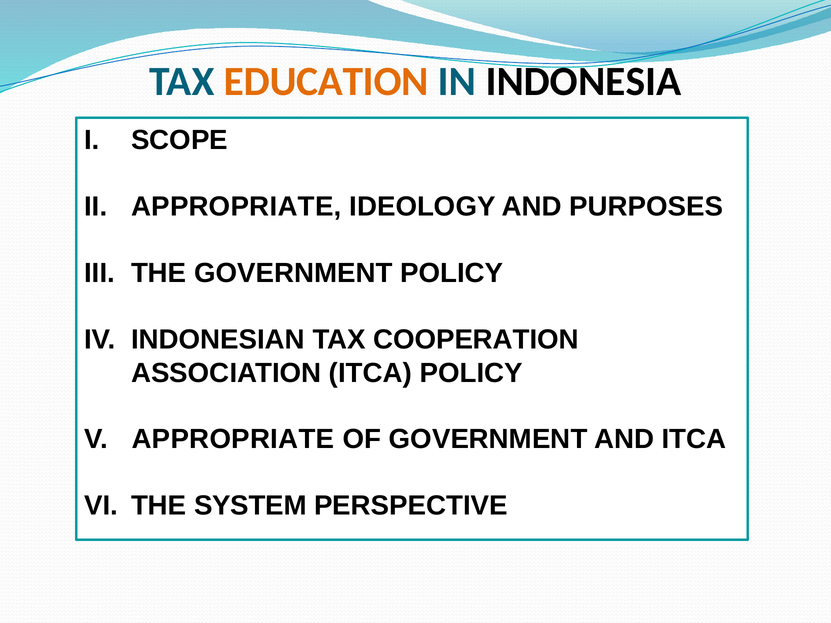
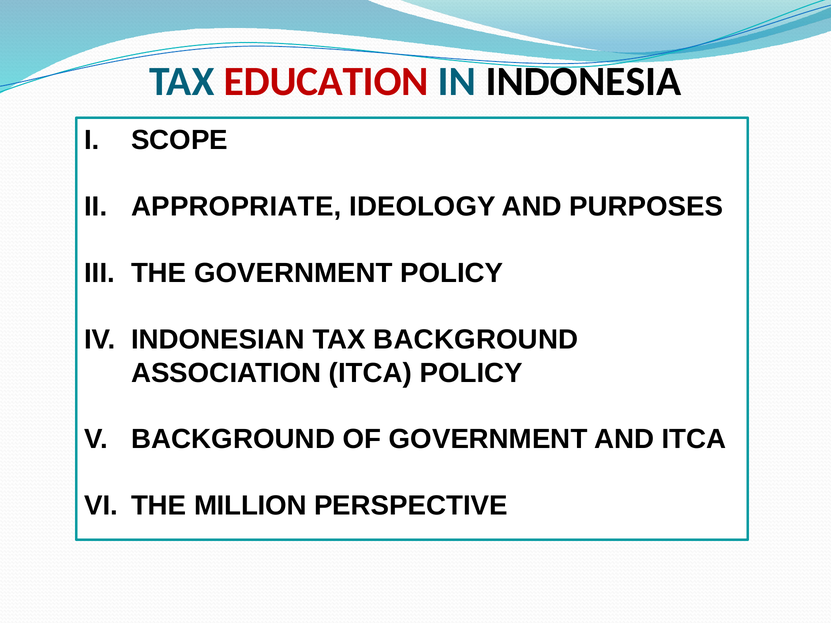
EDUCATION colour: orange -> red (326, 82)
TAX COOPERATION: COOPERATION -> BACKGROUND (476, 340)
APPROPRIATE: APPROPRIATE -> BACKGROUND (233, 439)
SYSTEM: SYSTEM -> MILLION (250, 506)
